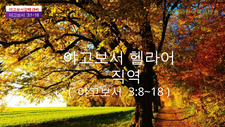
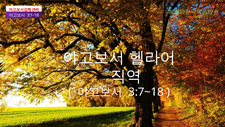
3:8~18: 3:8~18 -> 3:7~18 (146, 92)
